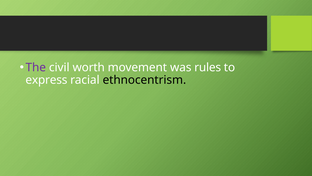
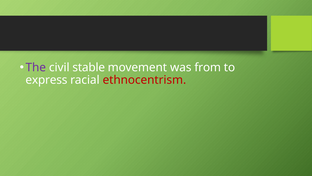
worth: worth -> stable (89, 67)
rules: rules -> from (208, 67)
ethnocentrism colour: black -> red (144, 80)
